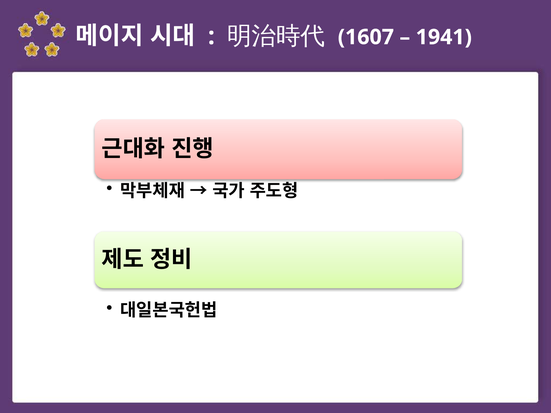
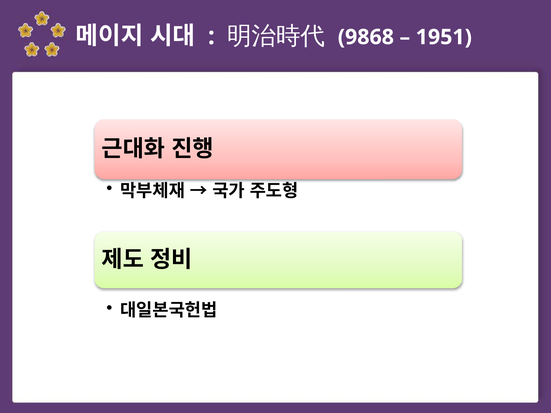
1607: 1607 -> 9868 (366, 37)
1941: 1941 -> 1951 (444, 37)
